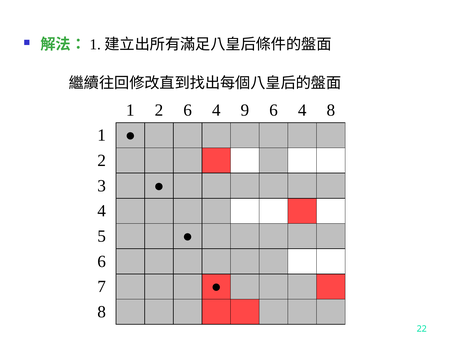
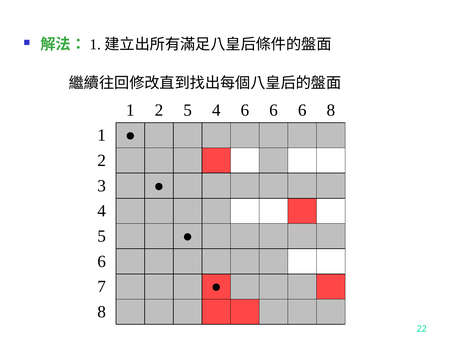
2 6: 6 -> 5 (188, 110)
4 9: 9 -> 6 (245, 110)
4: 4 -> 6 (302, 110)
